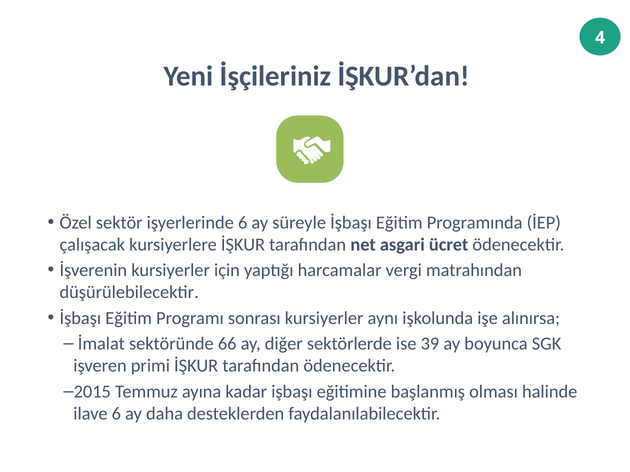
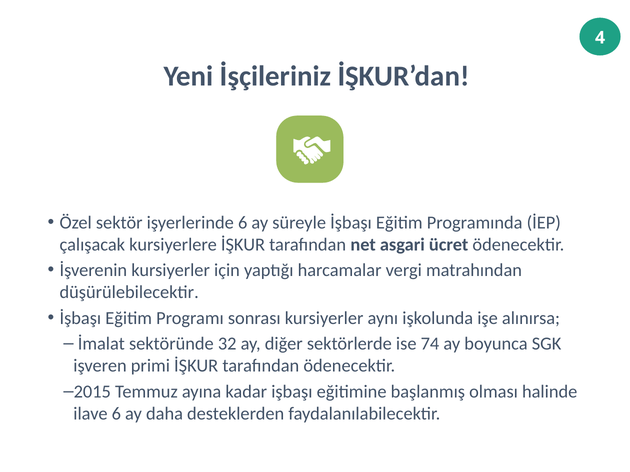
66: 66 -> 32 (227, 344)
39: 39 -> 74 (430, 344)
